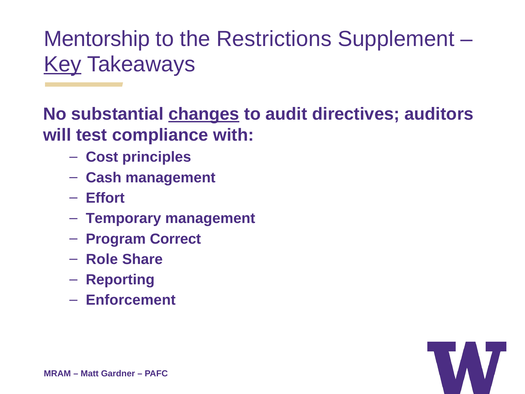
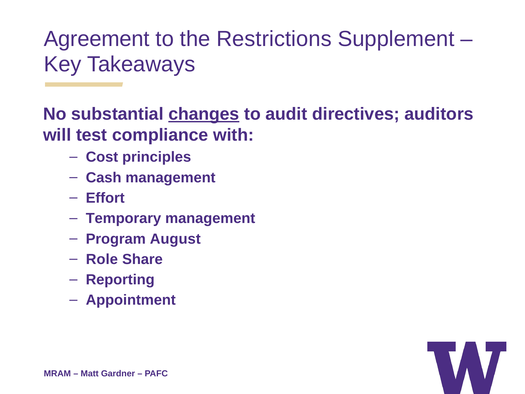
Mentorship: Mentorship -> Agreement (97, 39)
Key underline: present -> none (63, 64)
Correct: Correct -> August (175, 239)
Enforcement: Enforcement -> Appointment (131, 300)
